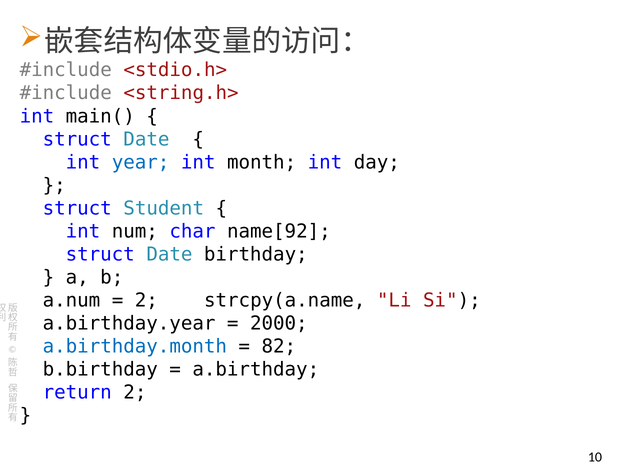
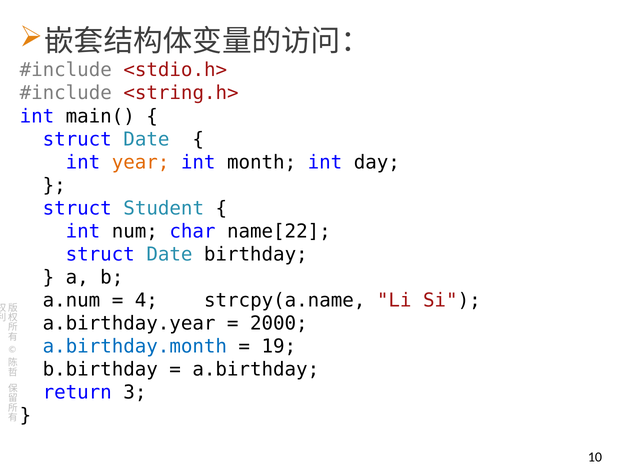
year colour: blue -> orange (141, 162)
name[92: name[92 -> name[22 (279, 231)
2: 2 -> 4 (146, 300)
82: 82 -> 19 (279, 346)
return 2: 2 -> 3 (135, 392)
